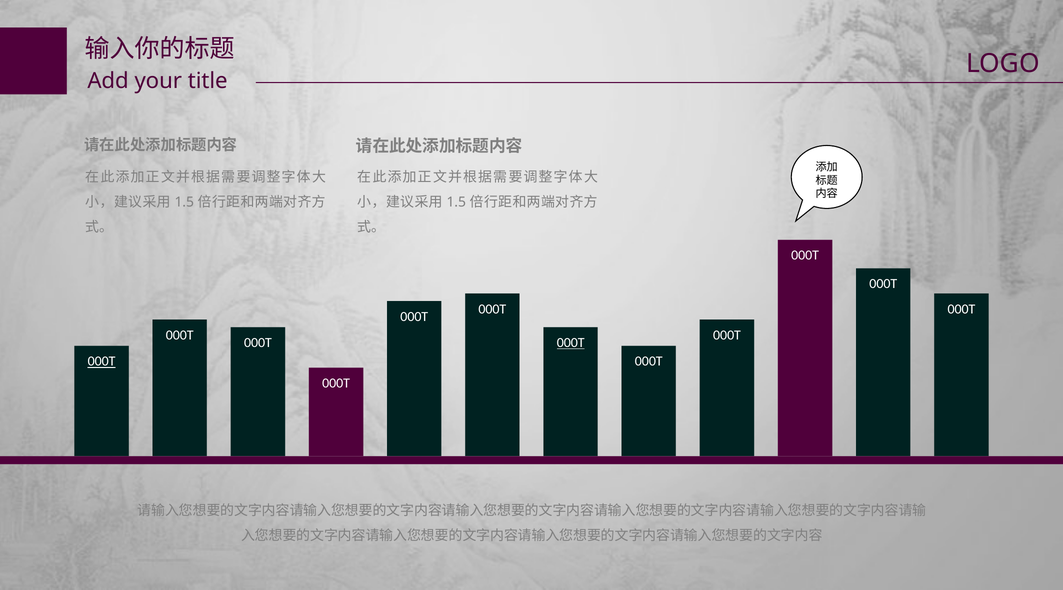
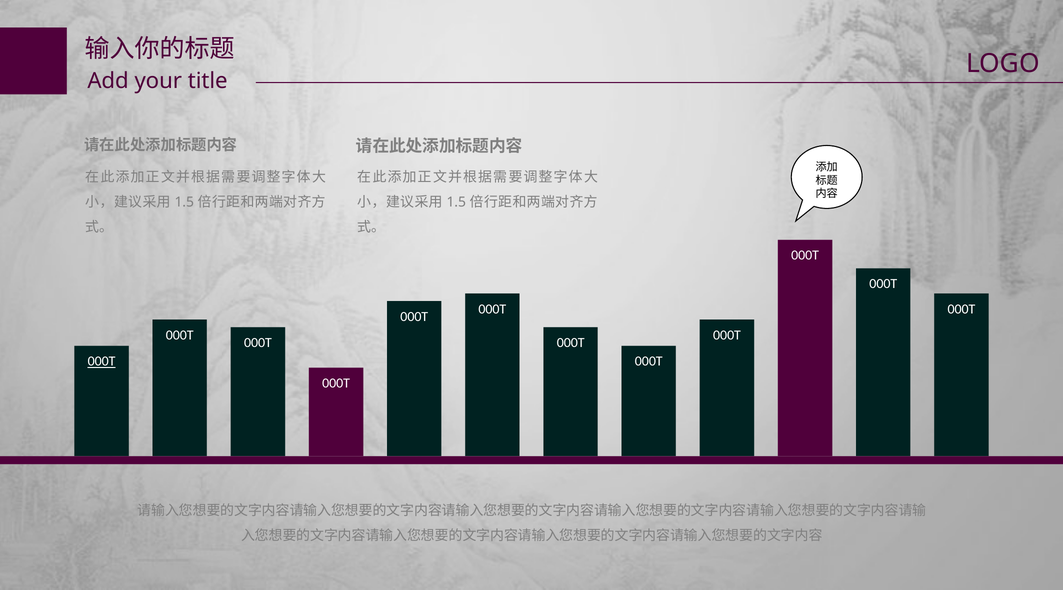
000T underline: present -> none (571, 343)
